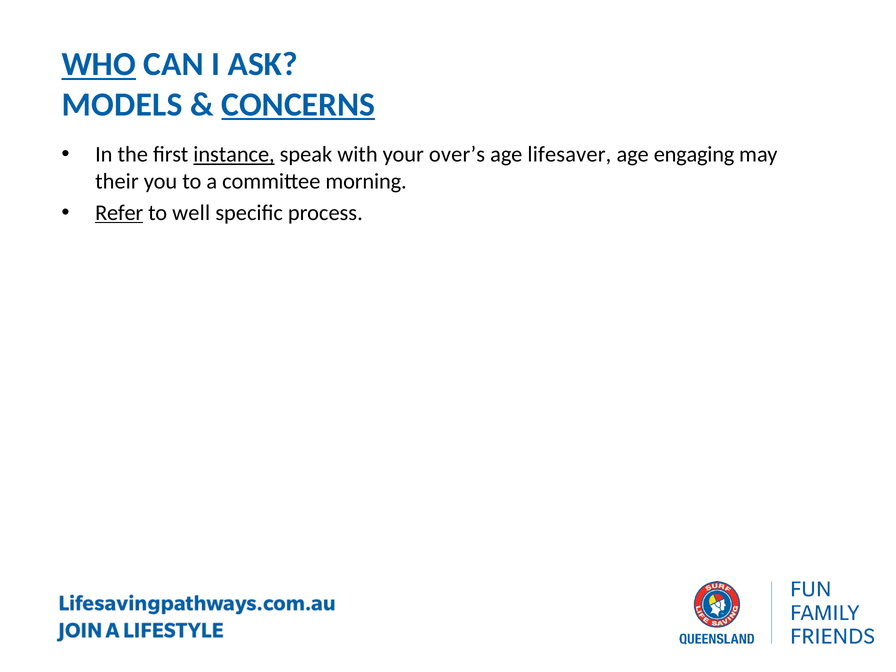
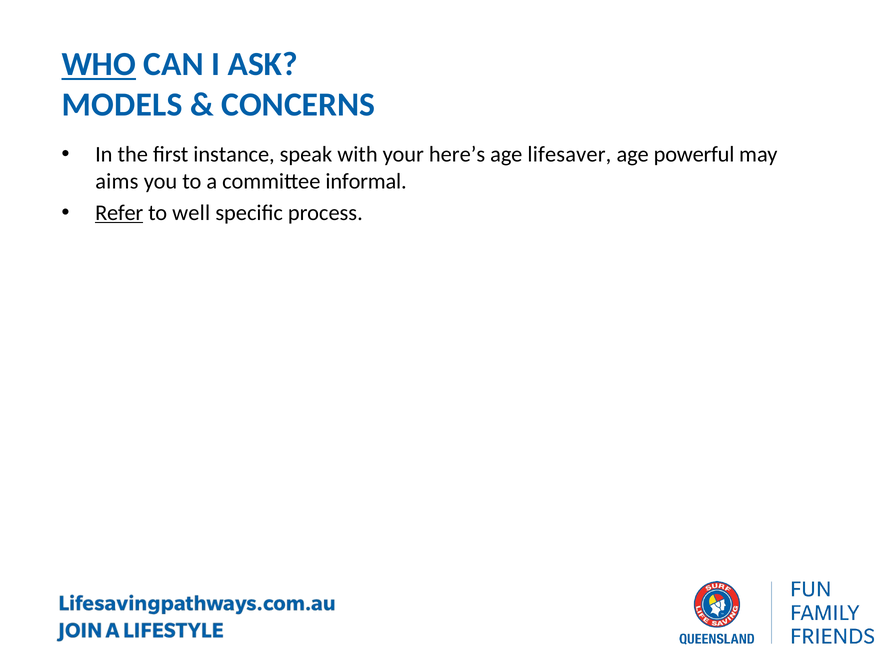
CONCERNS underline: present -> none (298, 105)
instance underline: present -> none (234, 155)
over’s: over’s -> here’s (457, 155)
engaging: engaging -> powerful (694, 155)
their: their -> aims (117, 181)
morning: morning -> informal (366, 181)
